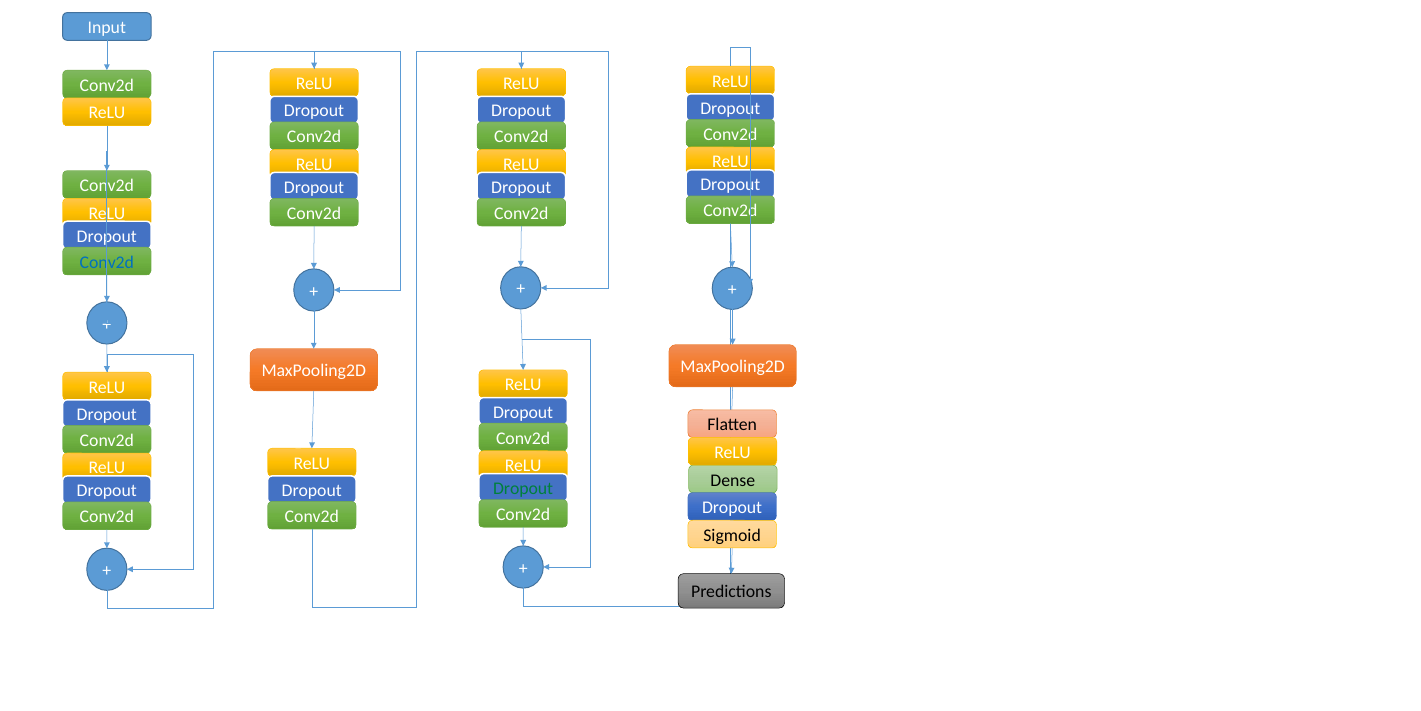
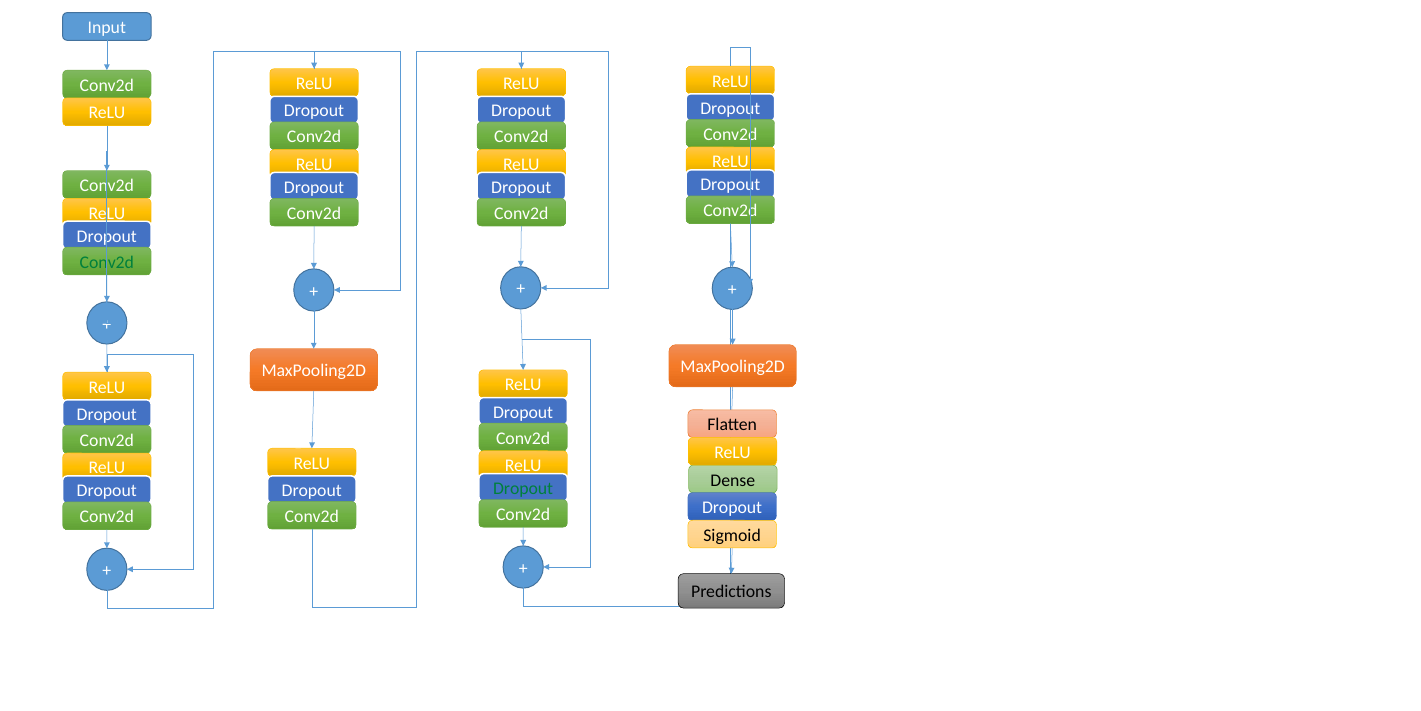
Conv2d colour: blue -> green (107, 262)
